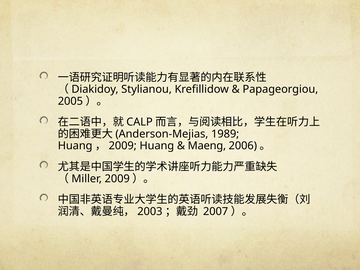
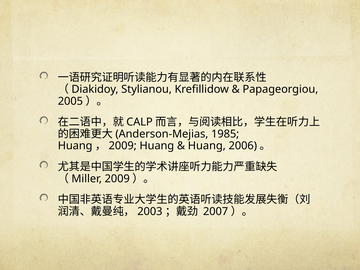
1989: 1989 -> 1985 (225, 134)
Maeng: Maeng -> Huang (207, 146)
